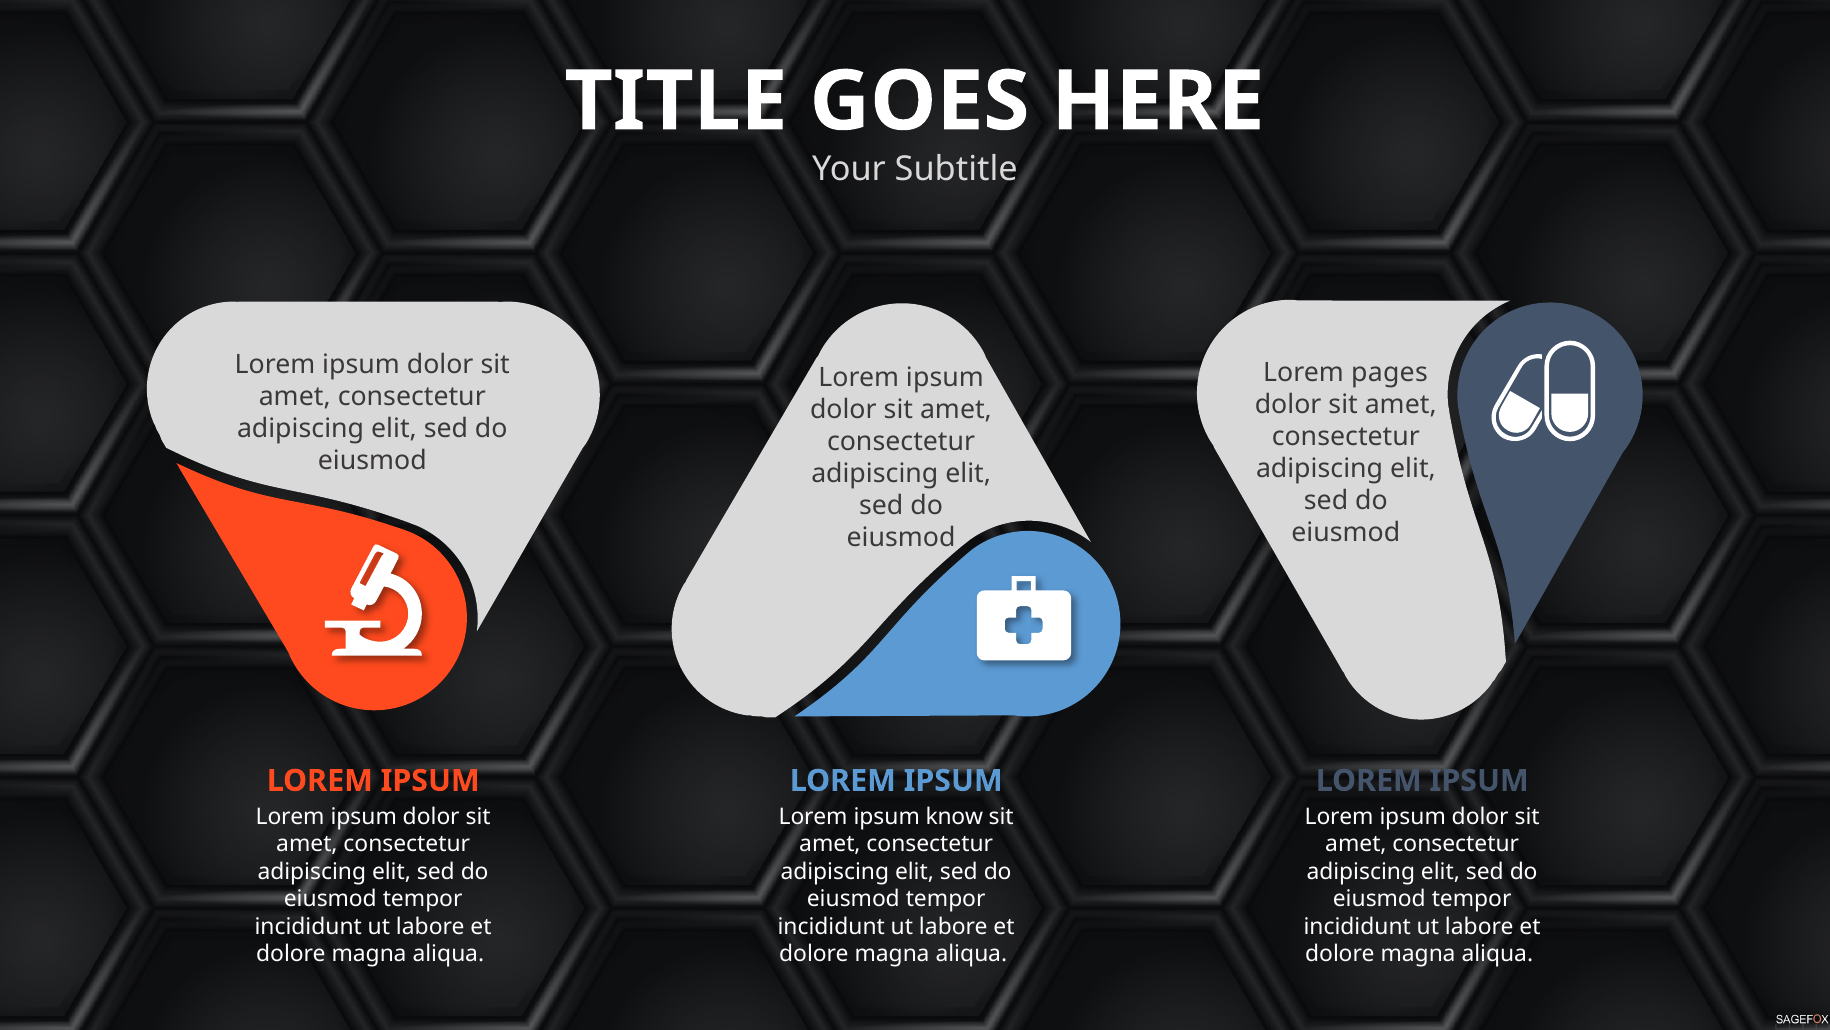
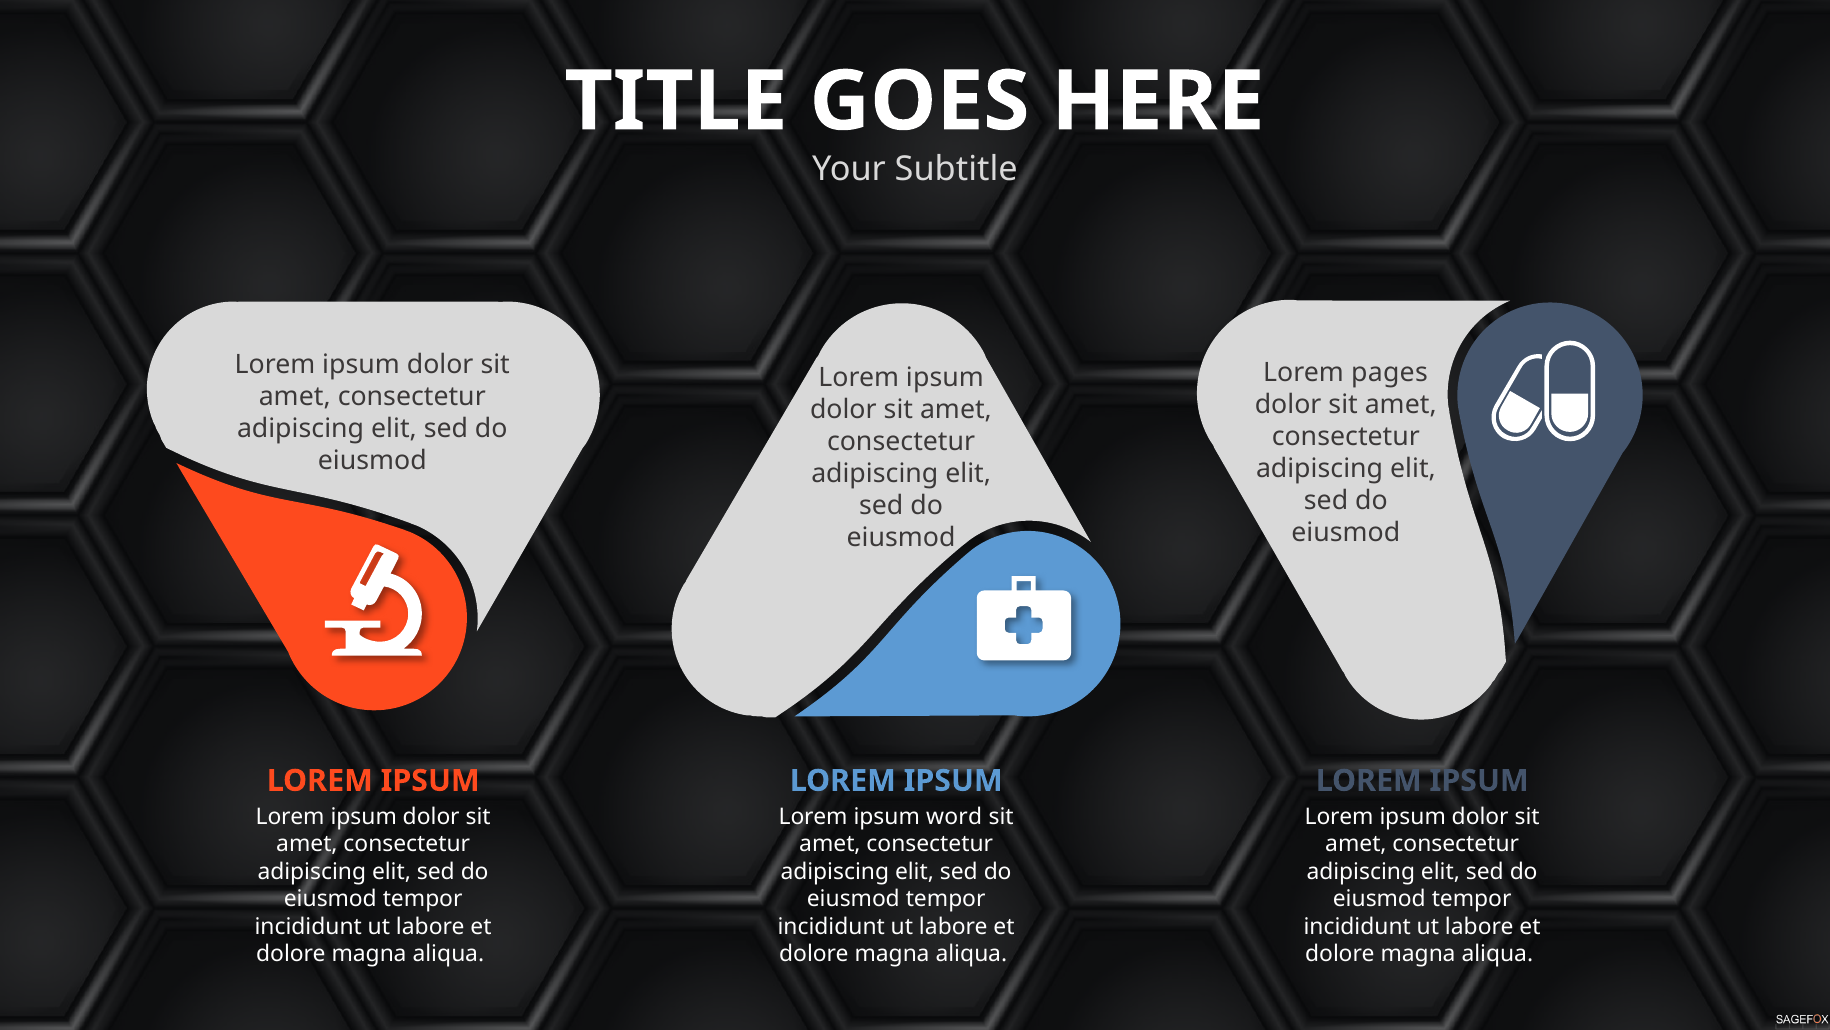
know: know -> word (954, 816)
